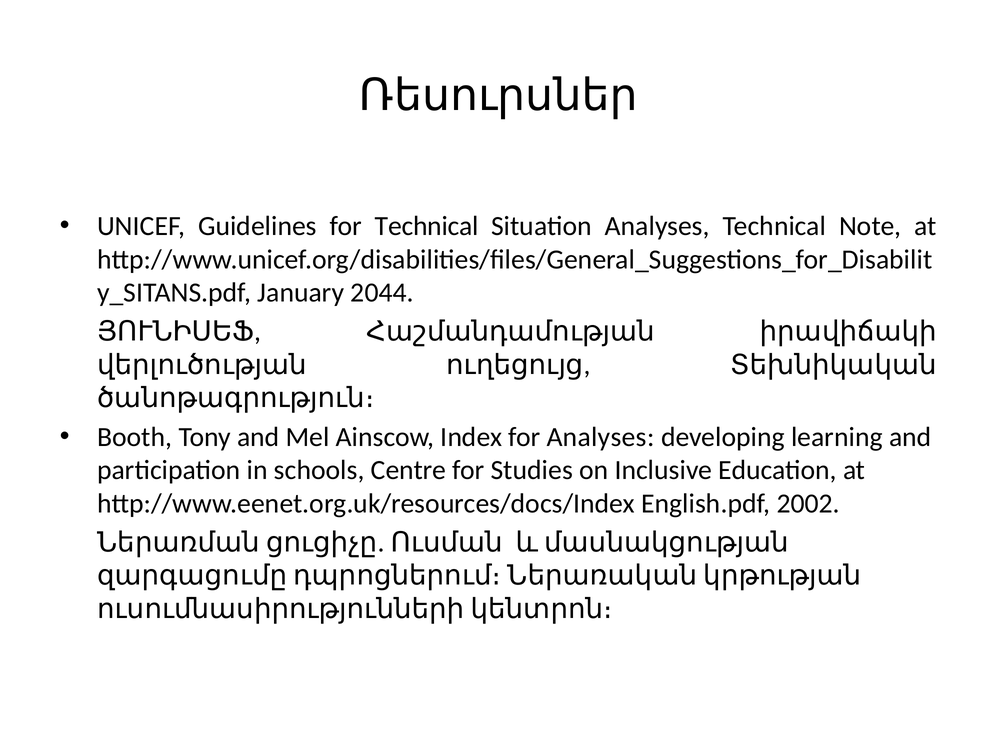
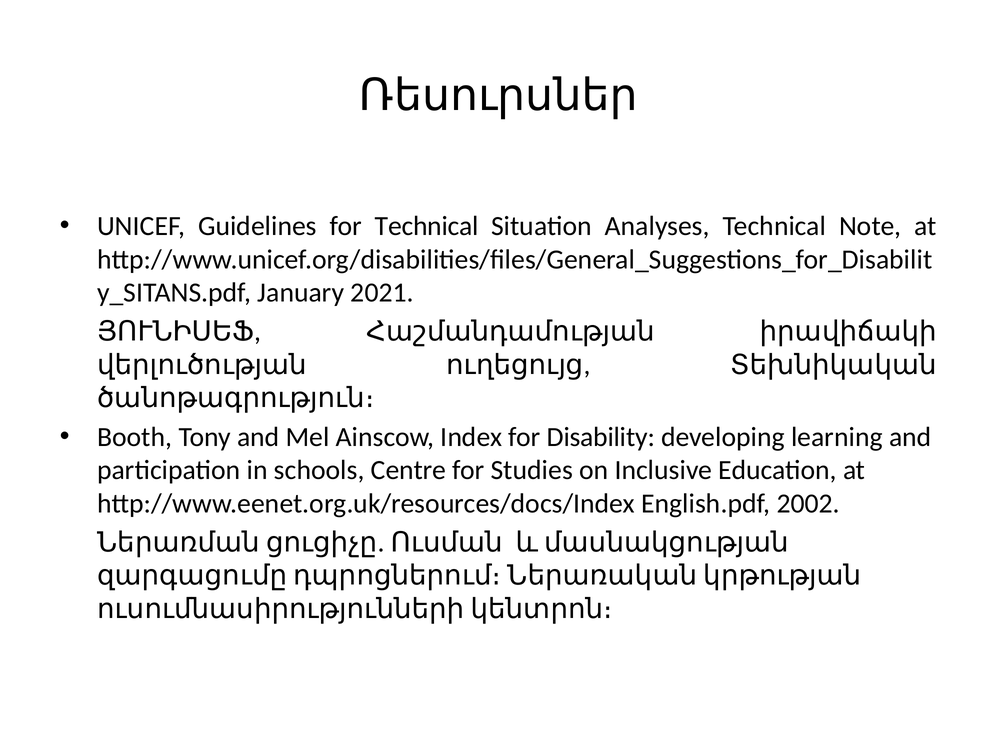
2044: 2044 -> 2021 (382, 293)
for Analyses: Analyses -> Disability (601, 437)
